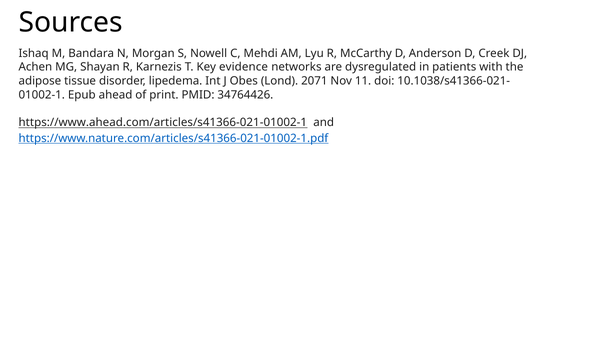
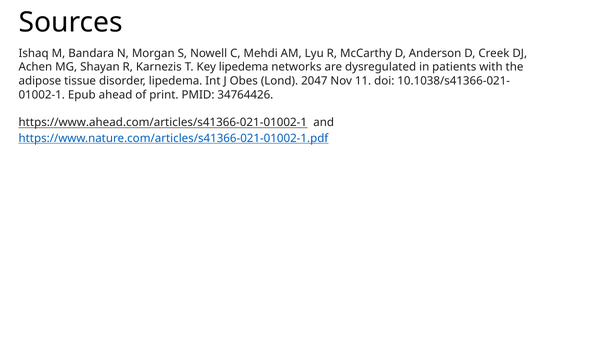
Key evidence: evidence -> lipedema (244, 67)
2071: 2071 -> 2047 (314, 81)
